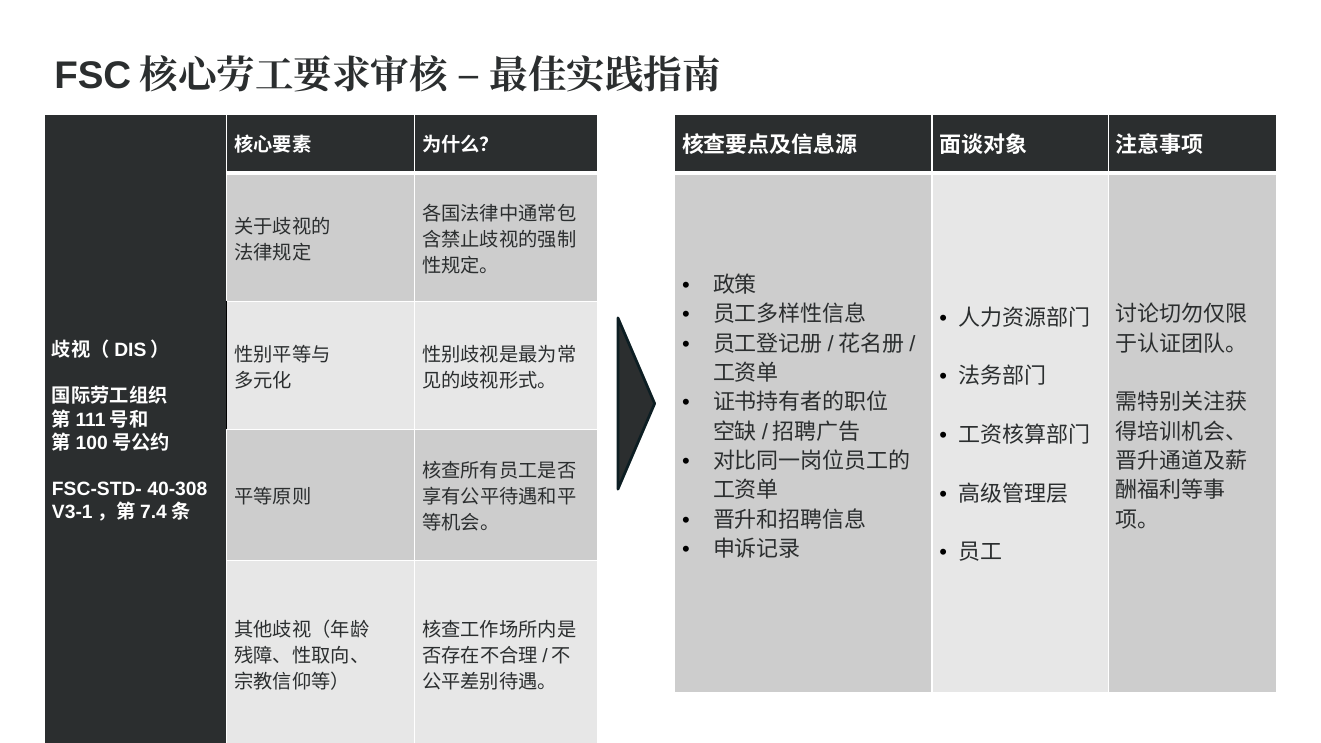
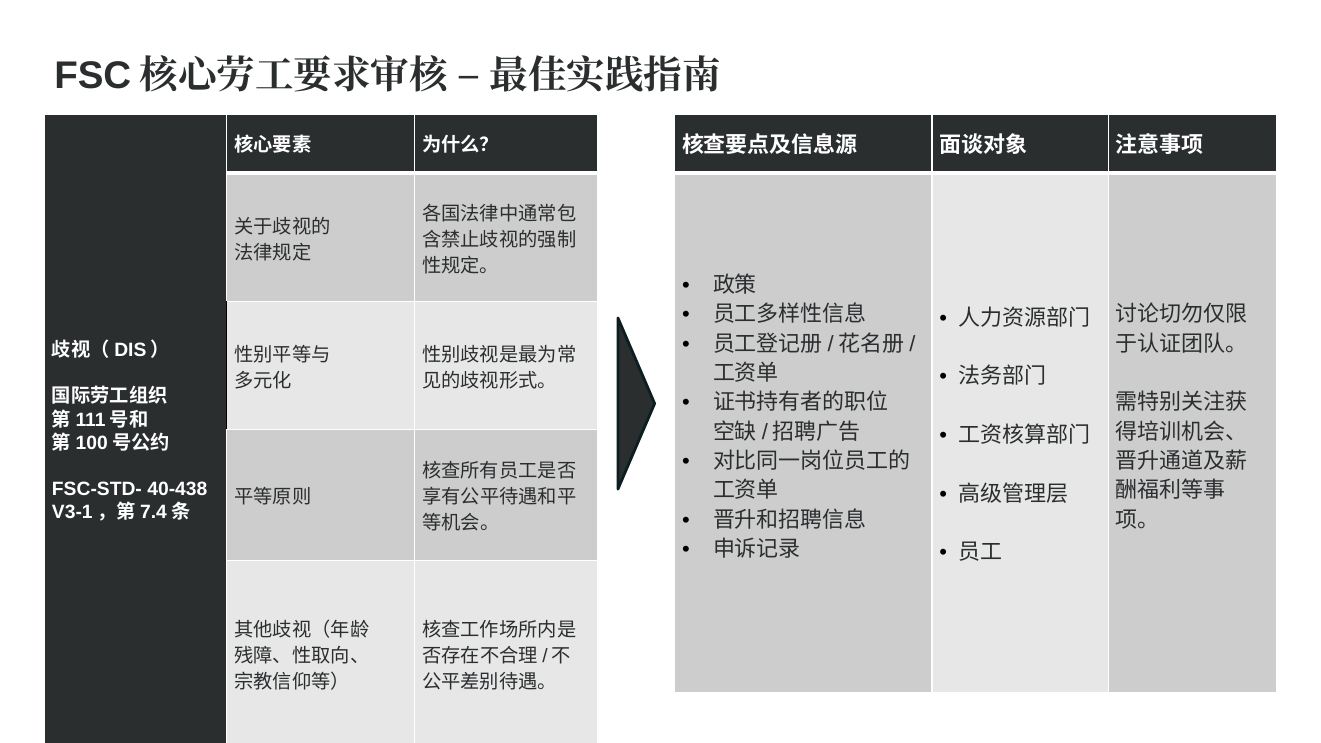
40-308: 40-308 -> 40-438 (177, 489)
